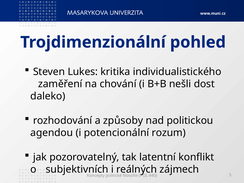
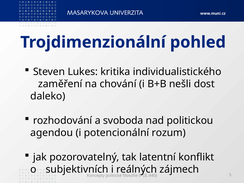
způsoby: způsoby -> svoboda (123, 121)
